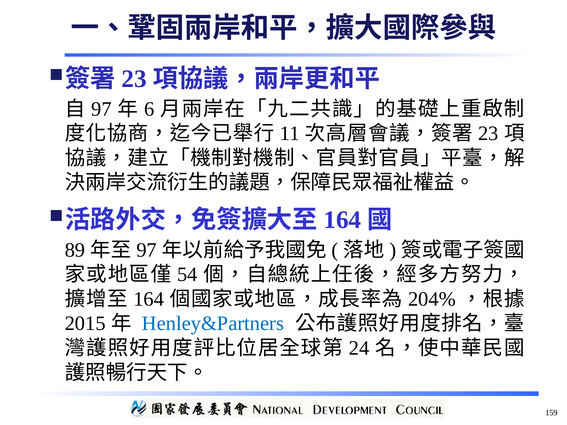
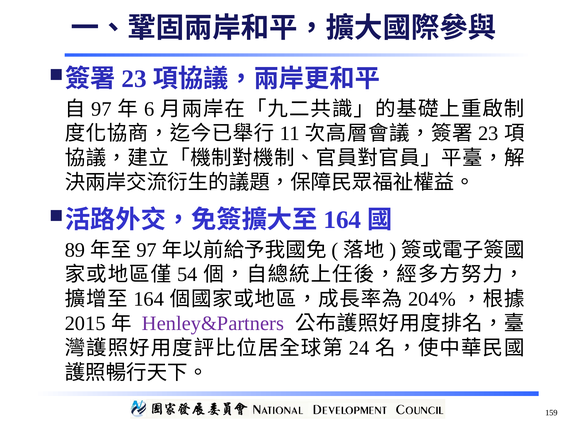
Henley&Partners colour: blue -> purple (213, 324)
